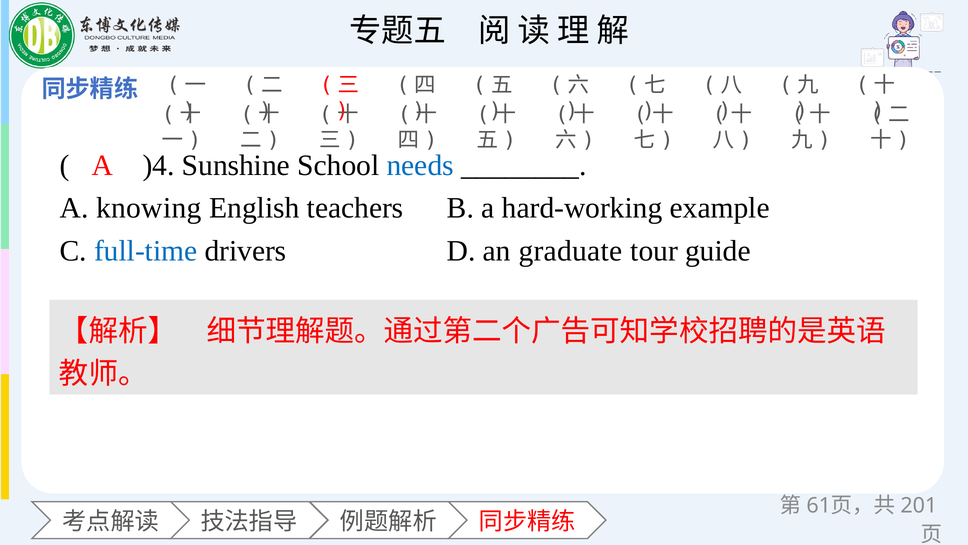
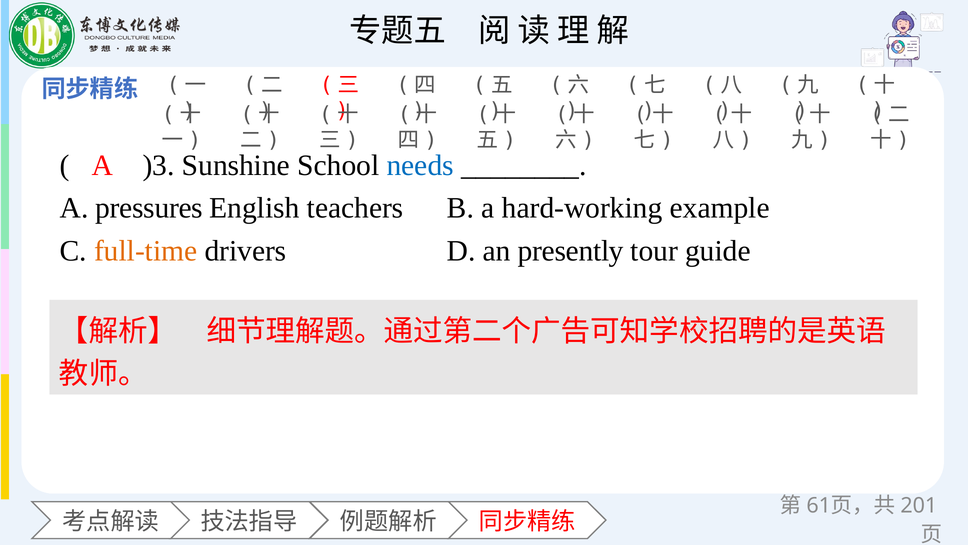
)4: )4 -> )3 (159, 165)
knowing: knowing -> pressures (149, 208)
full-time colour: blue -> orange (146, 251)
graduate: graduate -> presently (571, 251)
